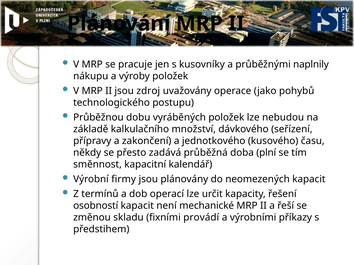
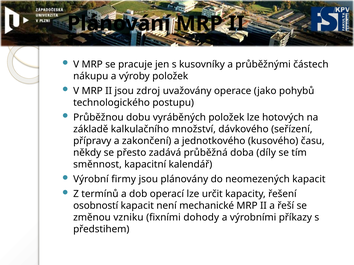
naplnily: naplnily -> částech (311, 64)
nebudou: nebudou -> hotových (283, 118)
plní: plní -> díly (266, 153)
skladu: skladu -> vzniku (128, 218)
provádí: provádí -> dohody (201, 218)
